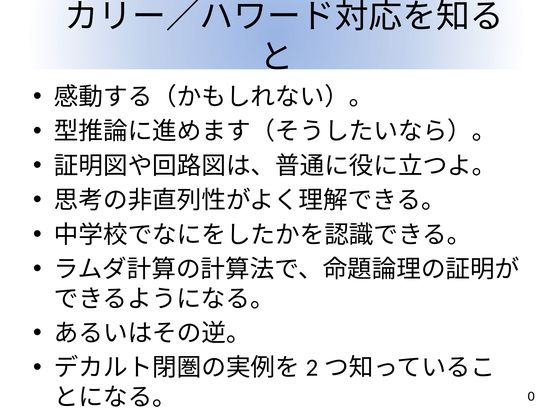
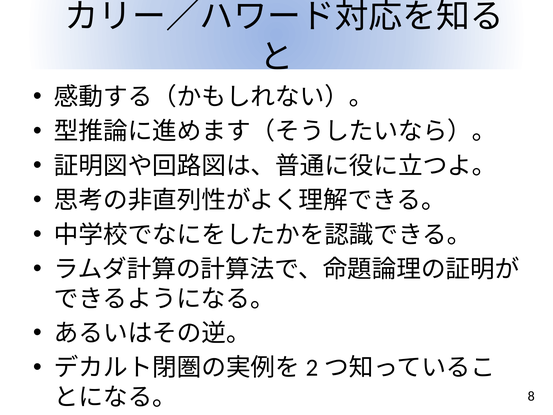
0: 0 -> 8 (531, 396)
